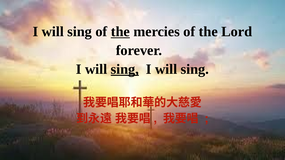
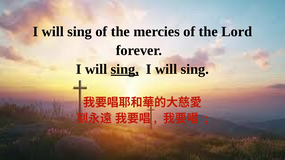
the underline: present -> none (120, 32)
